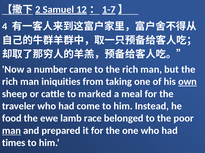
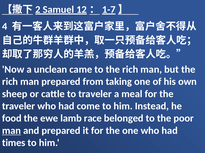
number: number -> unclean (51, 70)
man iniquities: iniquities -> prepared (61, 82)
own underline: present -> none (187, 82)
to marked: marked -> traveler (95, 94)
